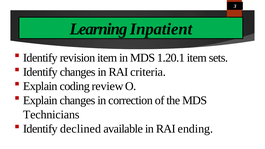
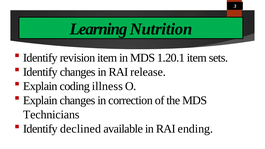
Inpatient: Inpatient -> Nutrition (161, 29)
criteria: criteria -> release (148, 72)
review: review -> illness (107, 86)
